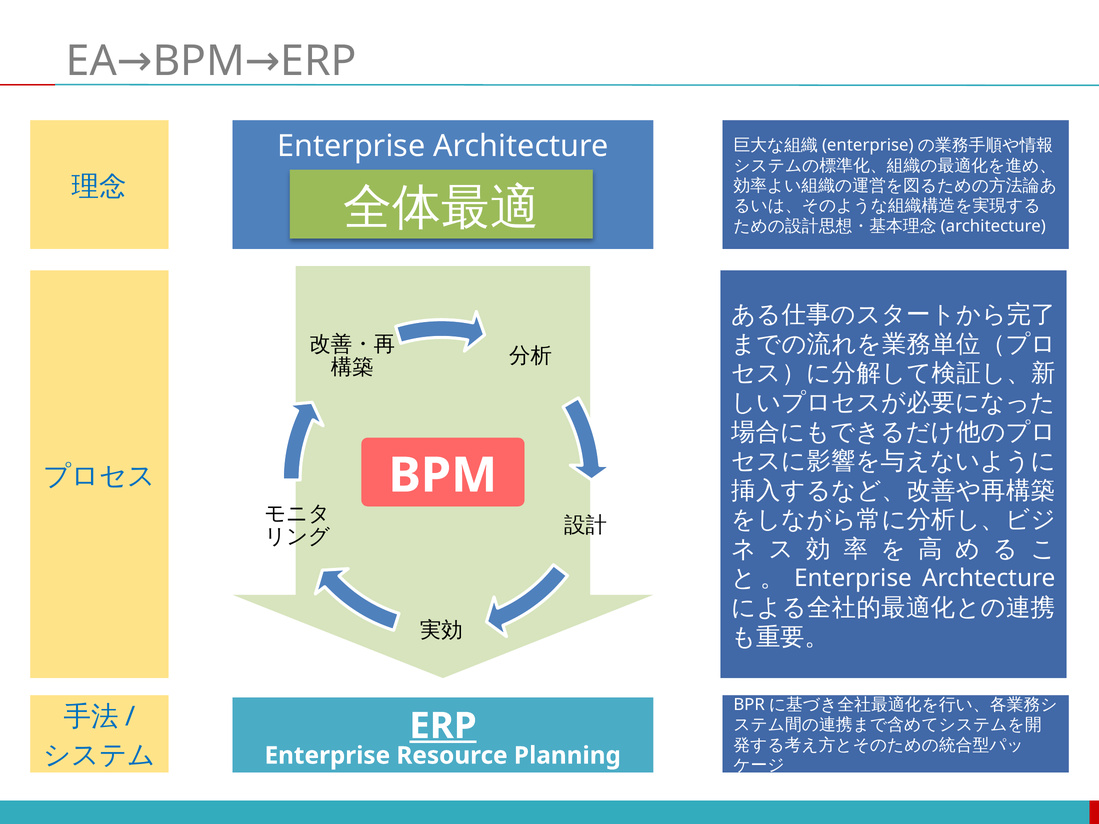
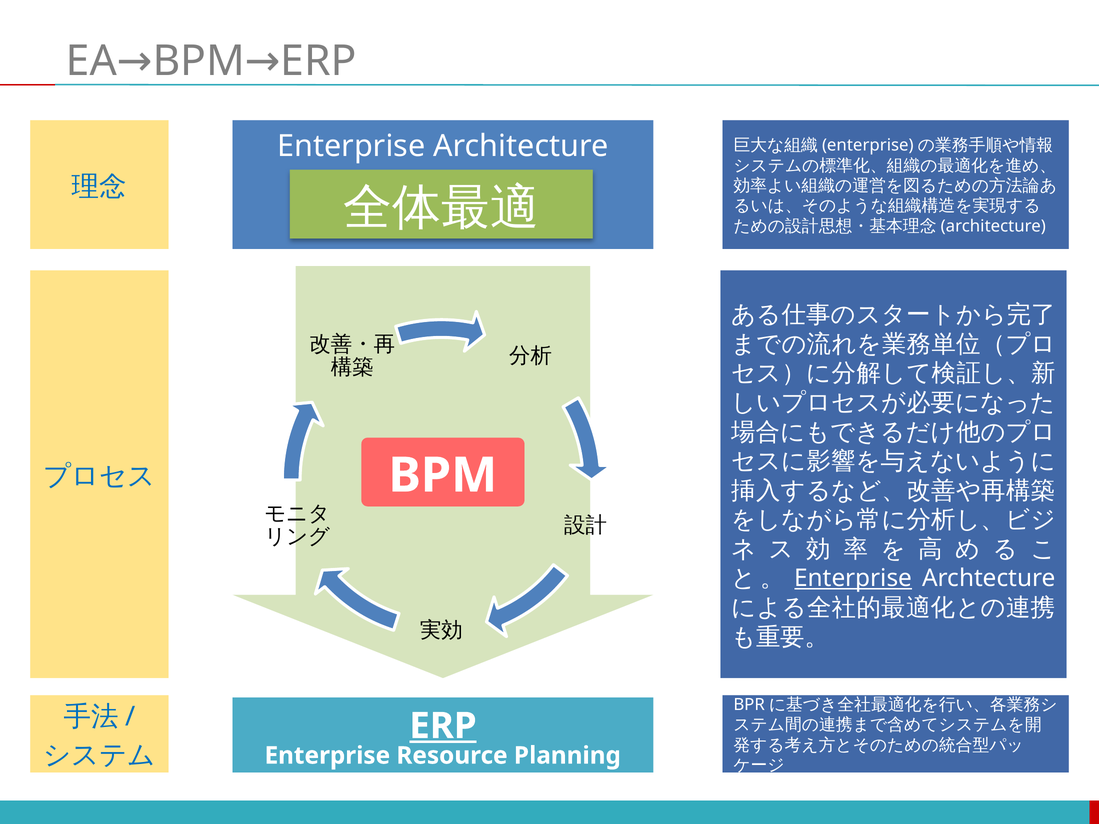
Enterprise underline: none -> present (853, 579)
